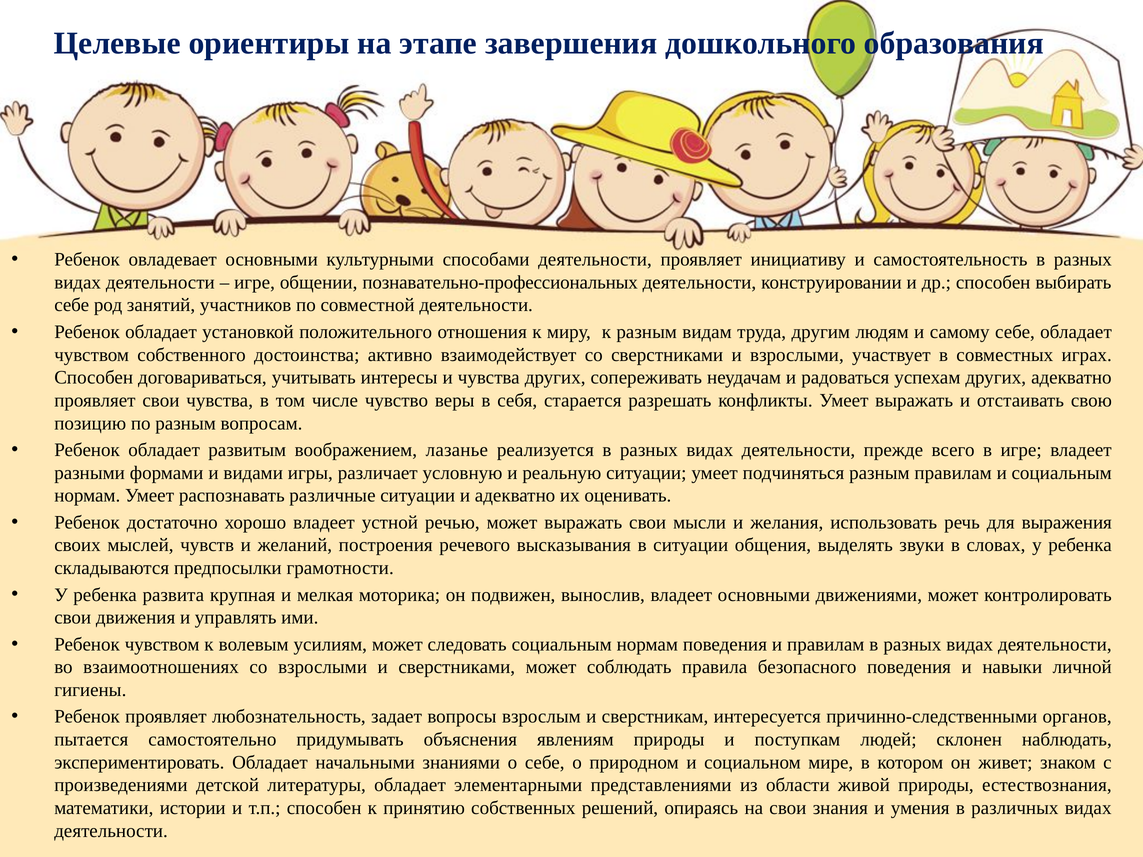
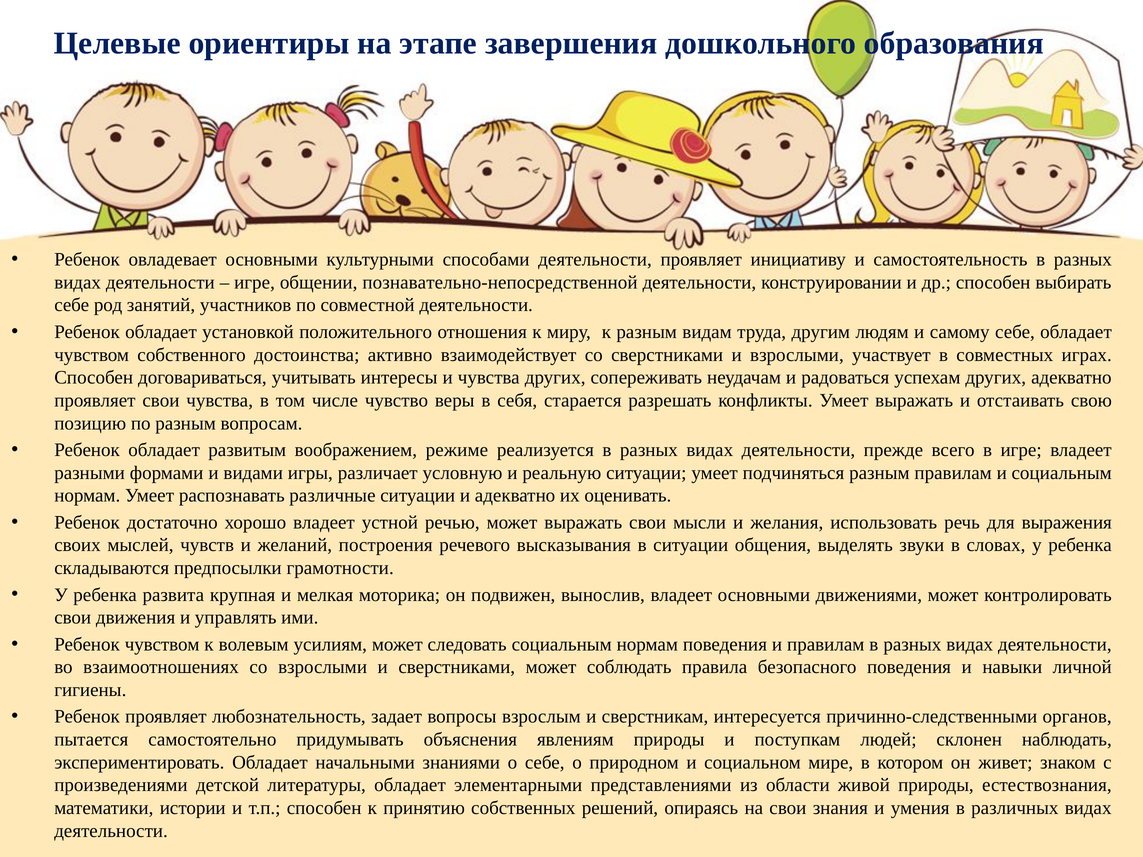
познавательно-профессиональных: познавательно-профессиональных -> познавательно-непосредственной (500, 282)
лазанье: лазанье -> режиме (457, 450)
